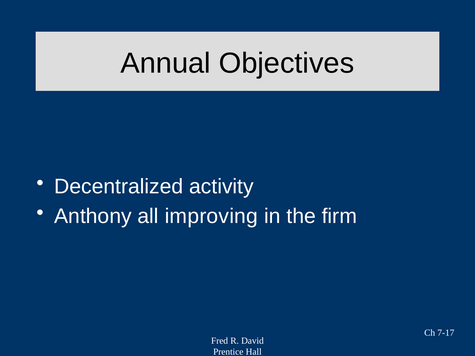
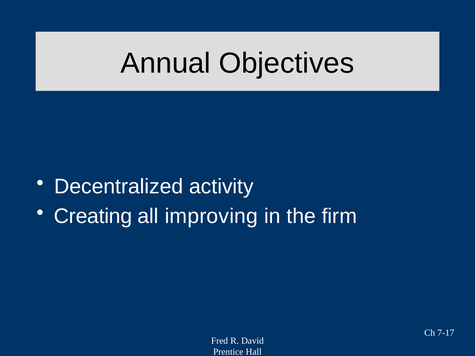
Anthony: Anthony -> Creating (93, 216)
